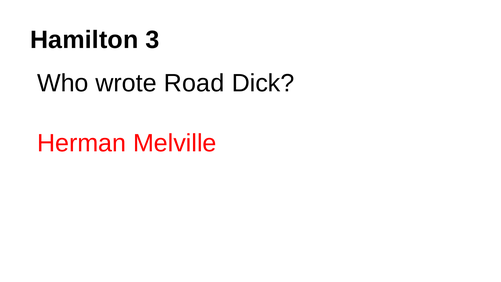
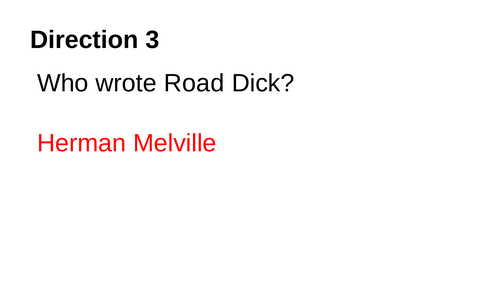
Hamilton: Hamilton -> Direction (84, 40)
